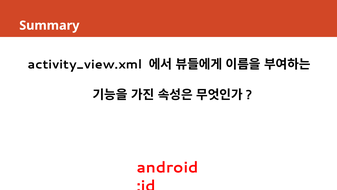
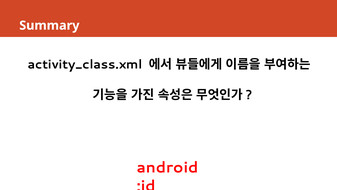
activity_view.xml: activity_view.xml -> activity_class.xml (85, 64)
